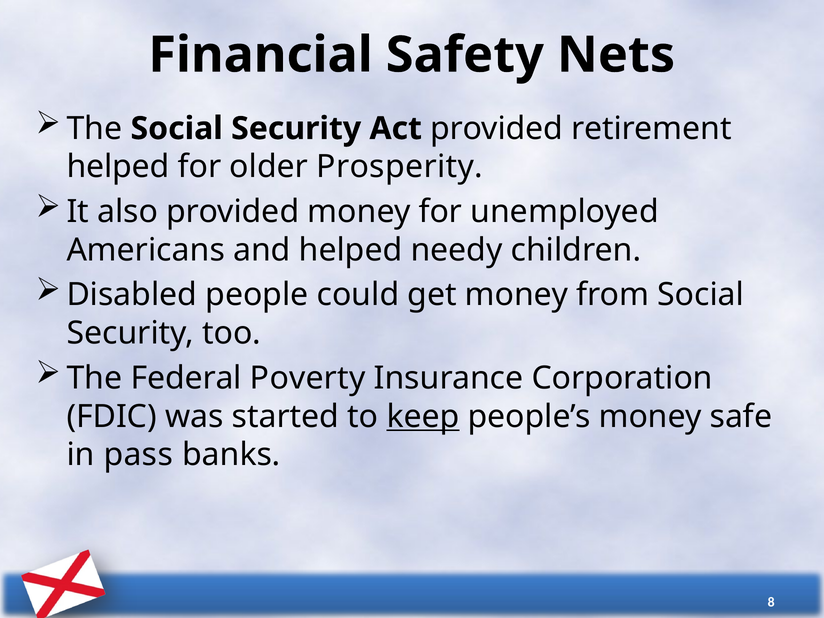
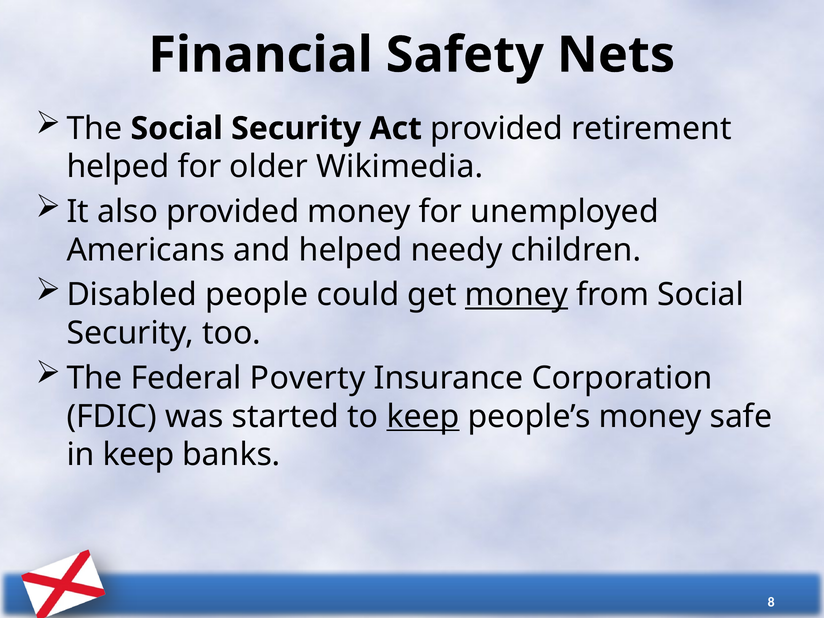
Prosperity: Prosperity -> Wikimedia (400, 167)
money underline: none -> present (516, 295)
in pass: pass -> keep (139, 455)
